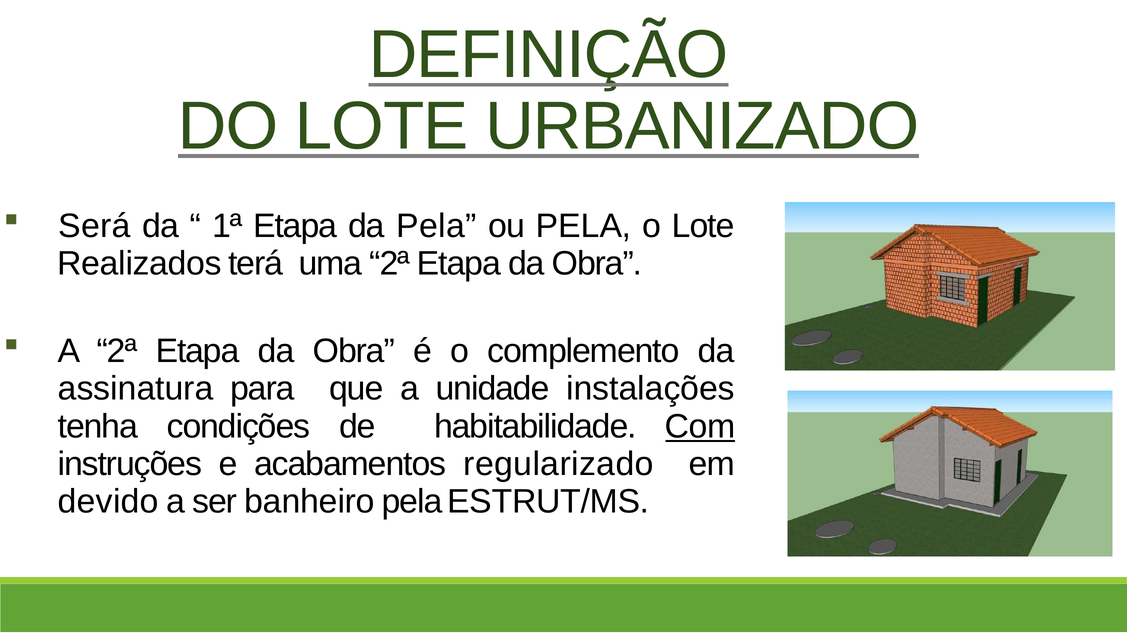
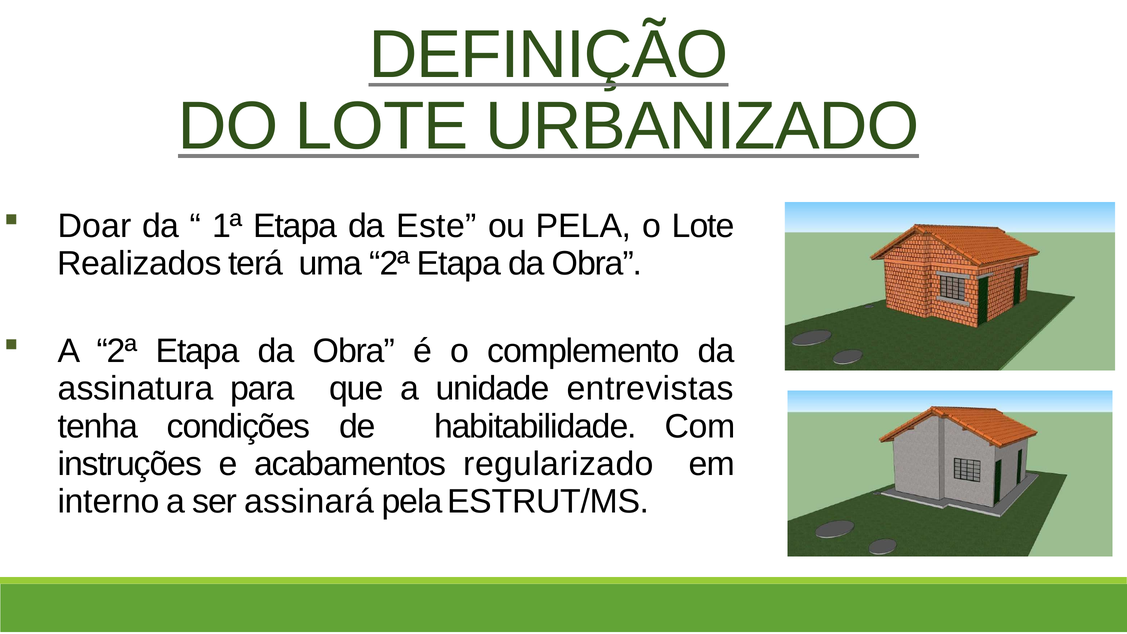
Será: Será -> Doar (95, 226)
da Pela: Pela -> Este (436, 226)
instalações: instalações -> entrevistas (650, 389)
Com underline: present -> none (700, 426)
devido: devido -> interno (109, 502)
banheiro: banheiro -> assinará (309, 502)
